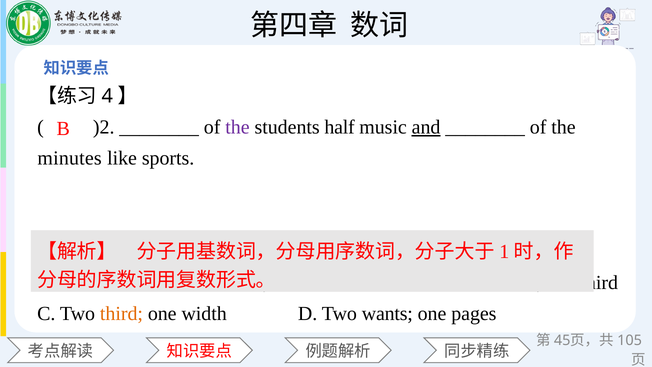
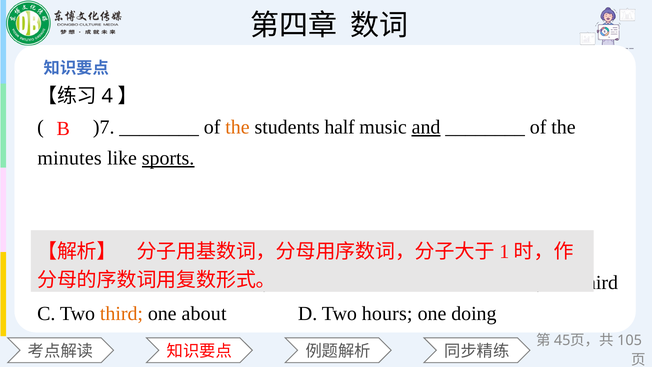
)2: )2 -> )7 (104, 127)
the colour: purple -> orange (237, 127)
sports underline: none -> present (168, 158)
width: width -> about (204, 313)
wants: wants -> hours (387, 313)
pages: pages -> doing (474, 313)
